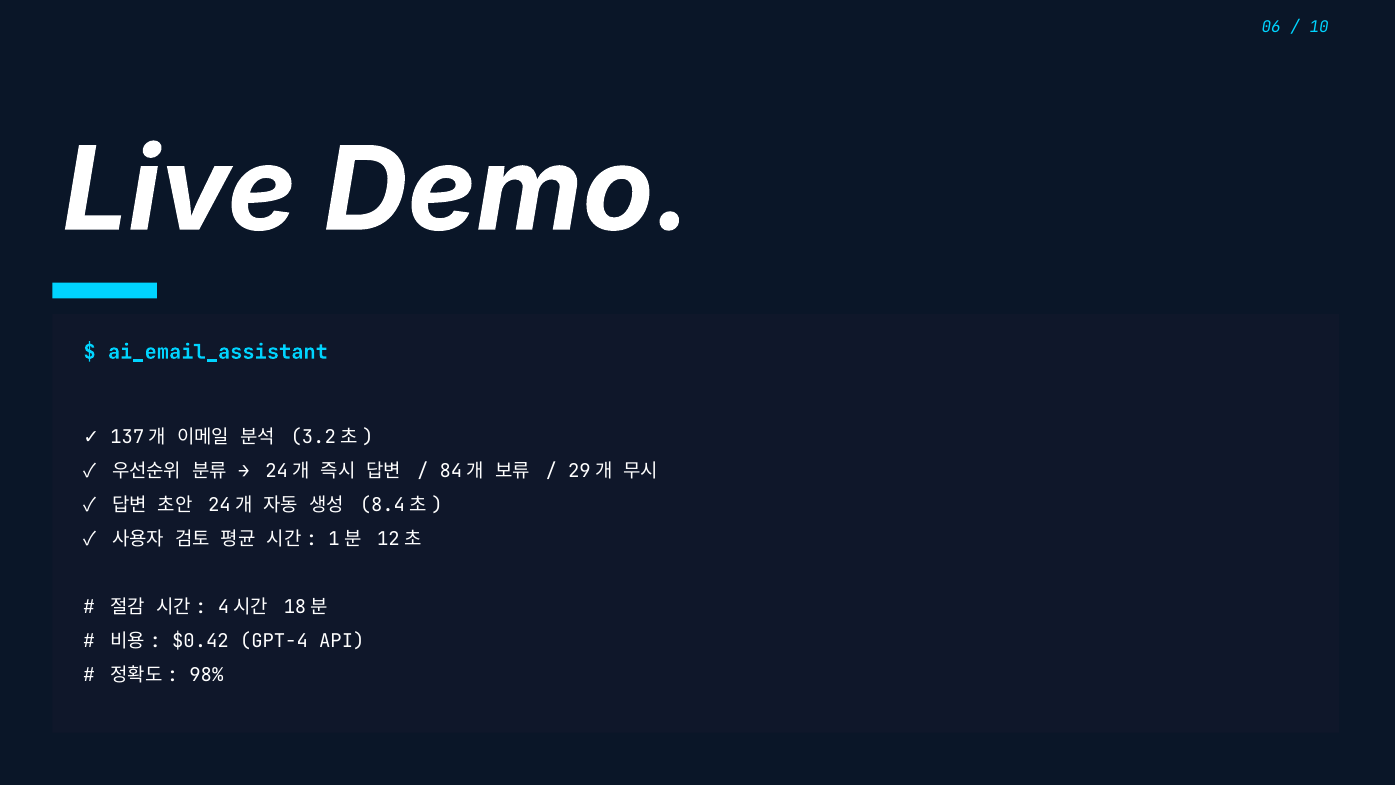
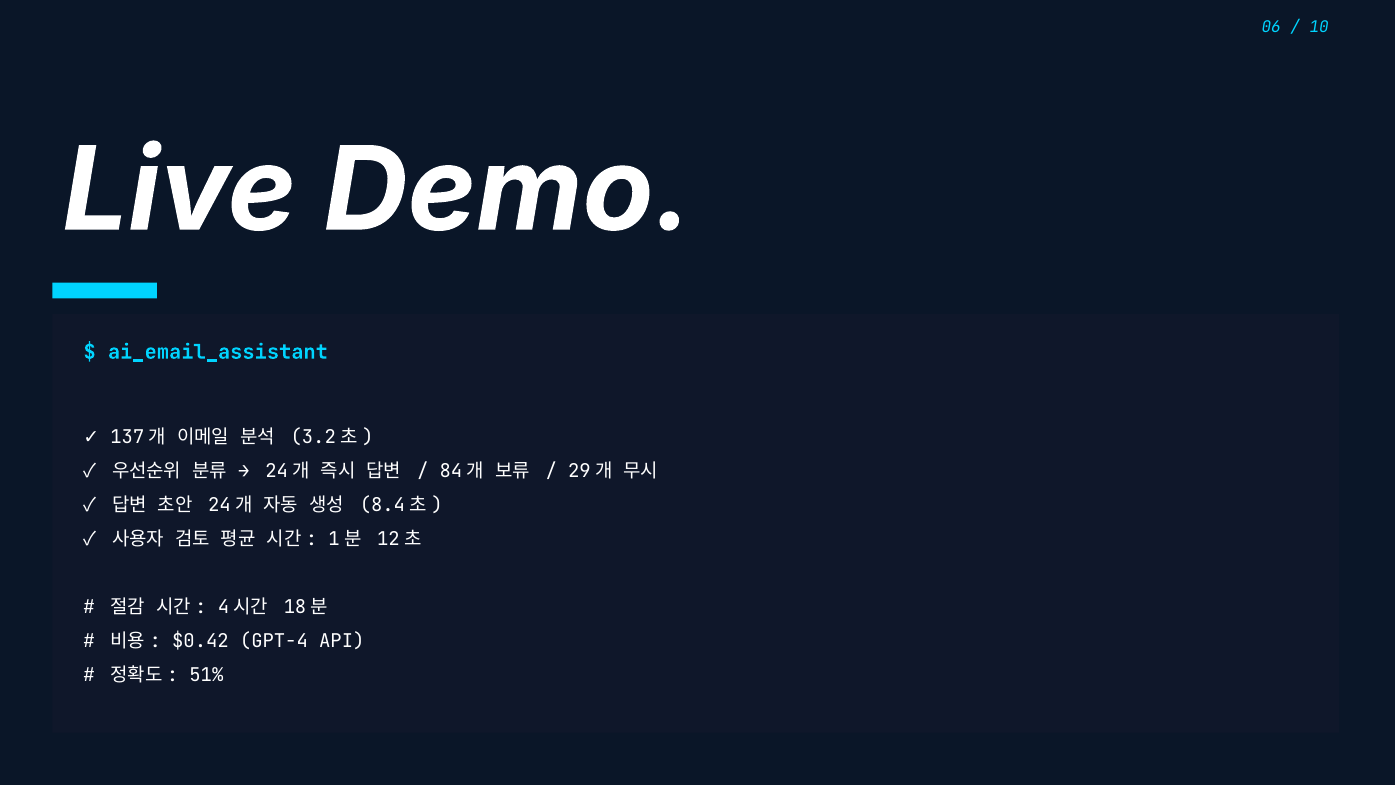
98%: 98% -> 51% (206, 675)
